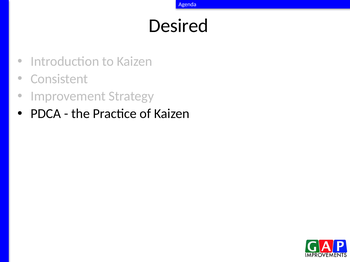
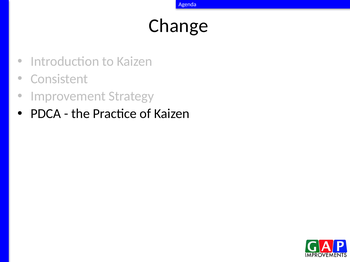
Desired: Desired -> Change (178, 26)
